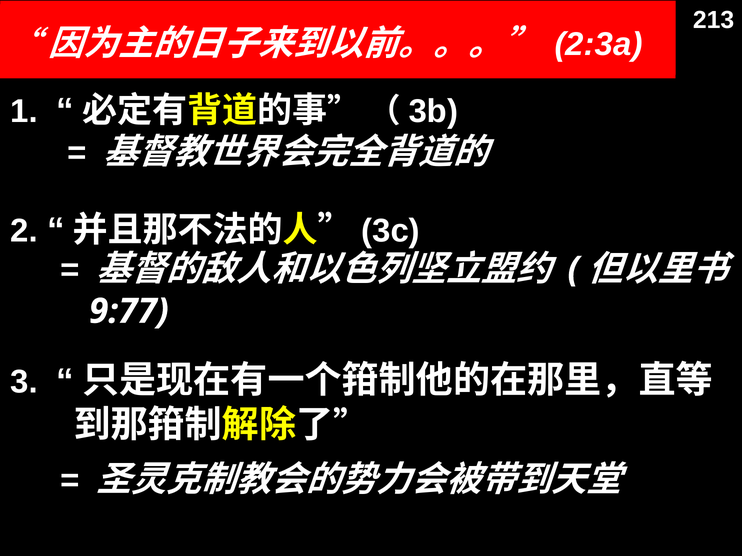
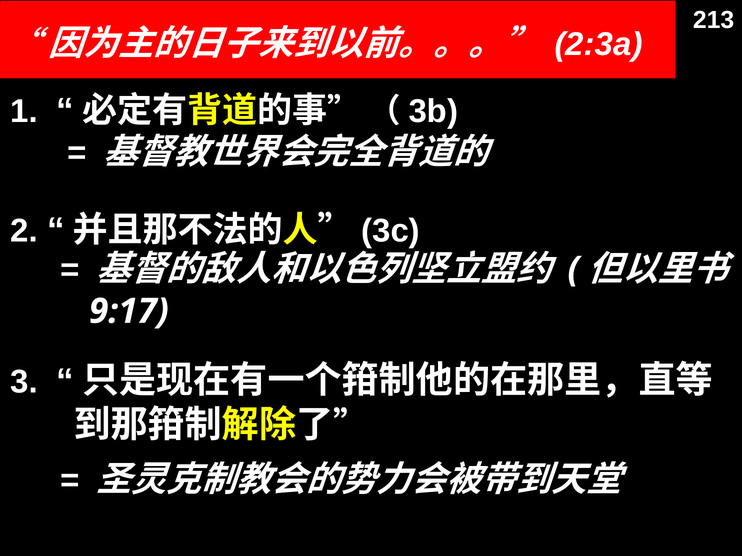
9:77: 9:77 -> 9:17 (129, 312)
